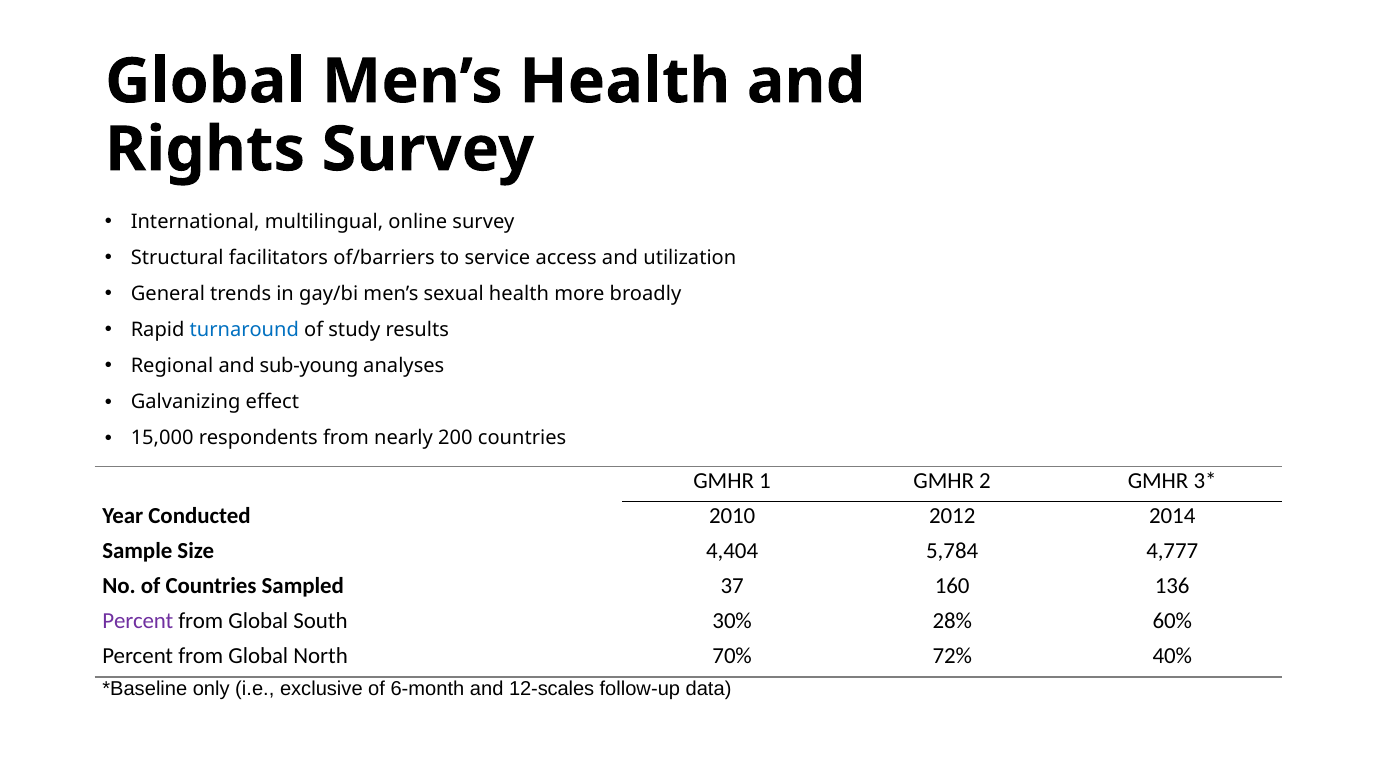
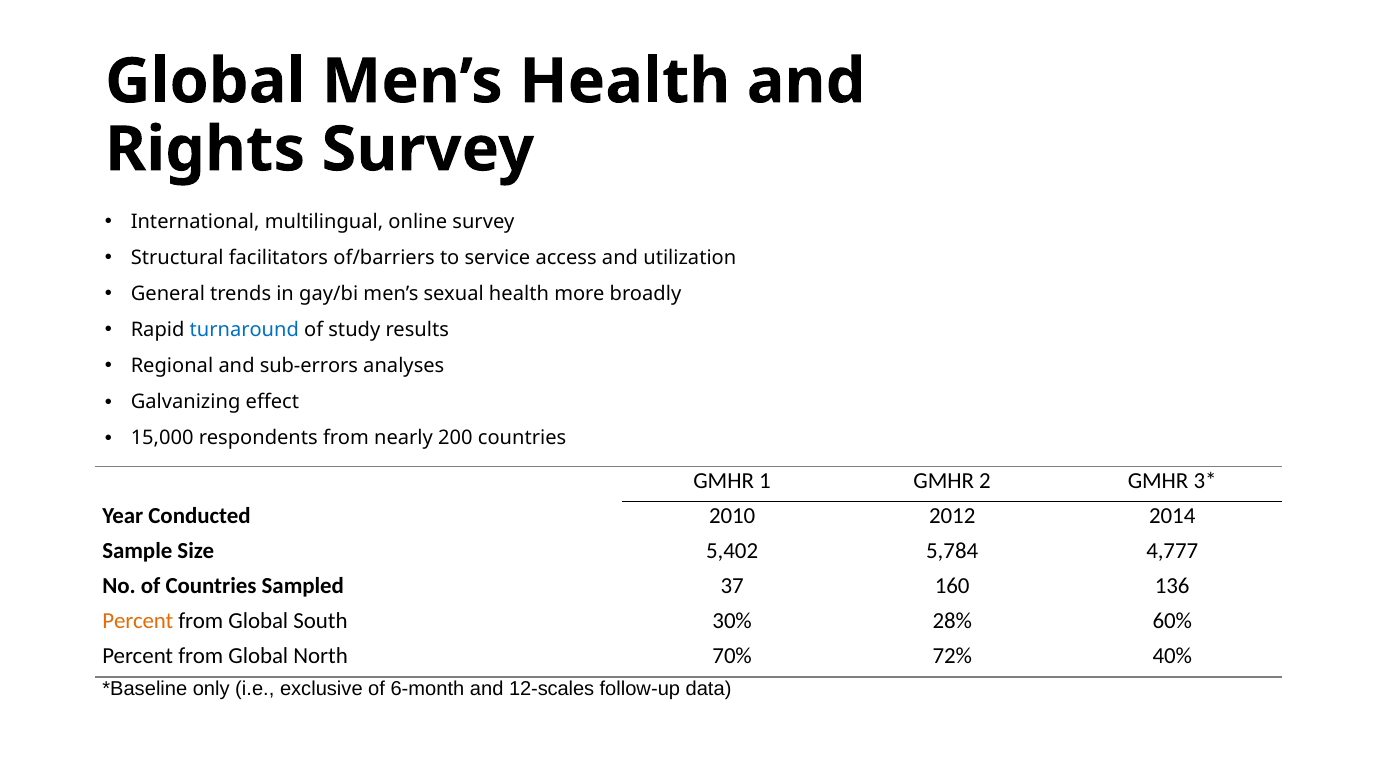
sub-young: sub-young -> sub-errors (309, 366)
4,404: 4,404 -> 5,402 (732, 551)
Percent colour: purple -> orange (138, 622)
